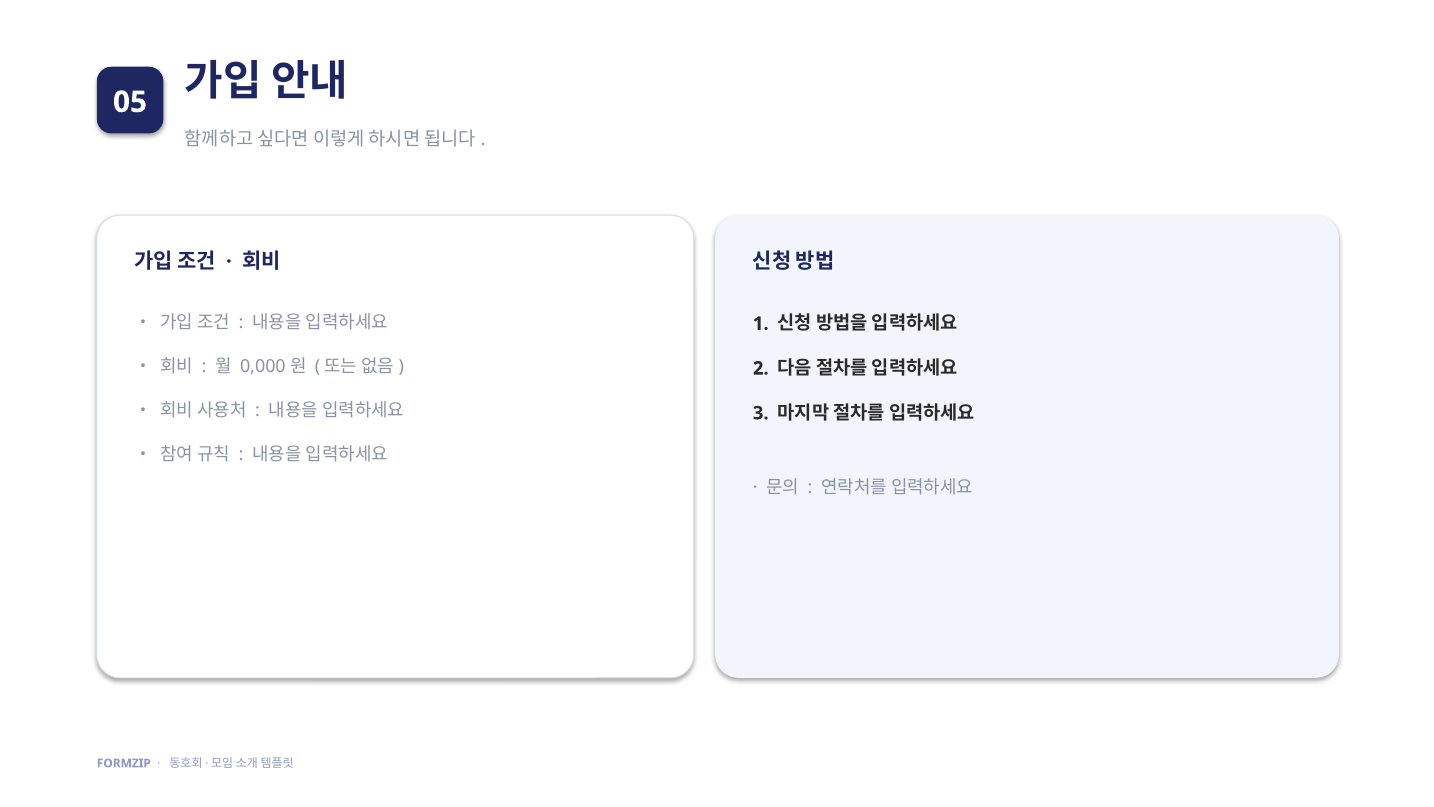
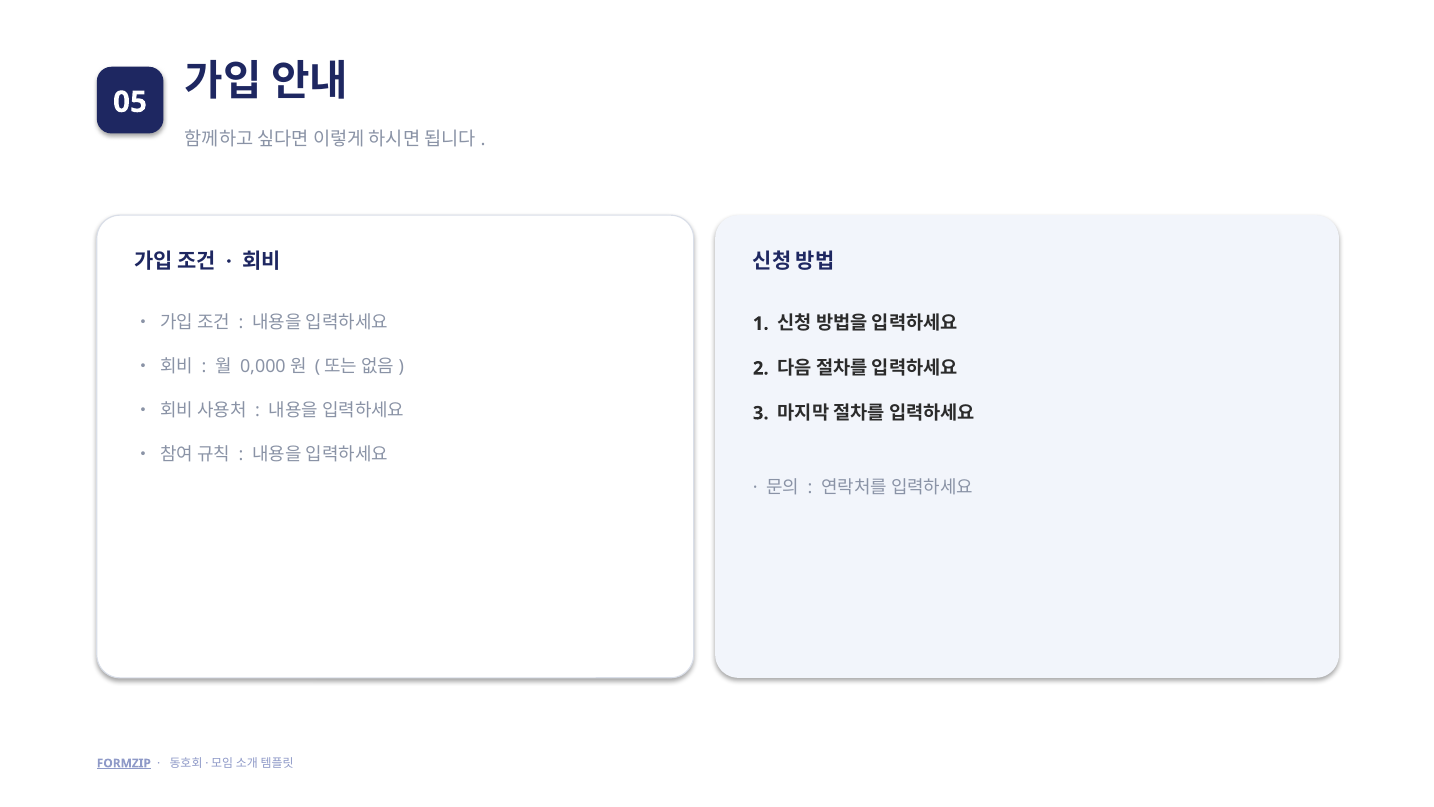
FORMZIP underline: none -> present (124, 763)
